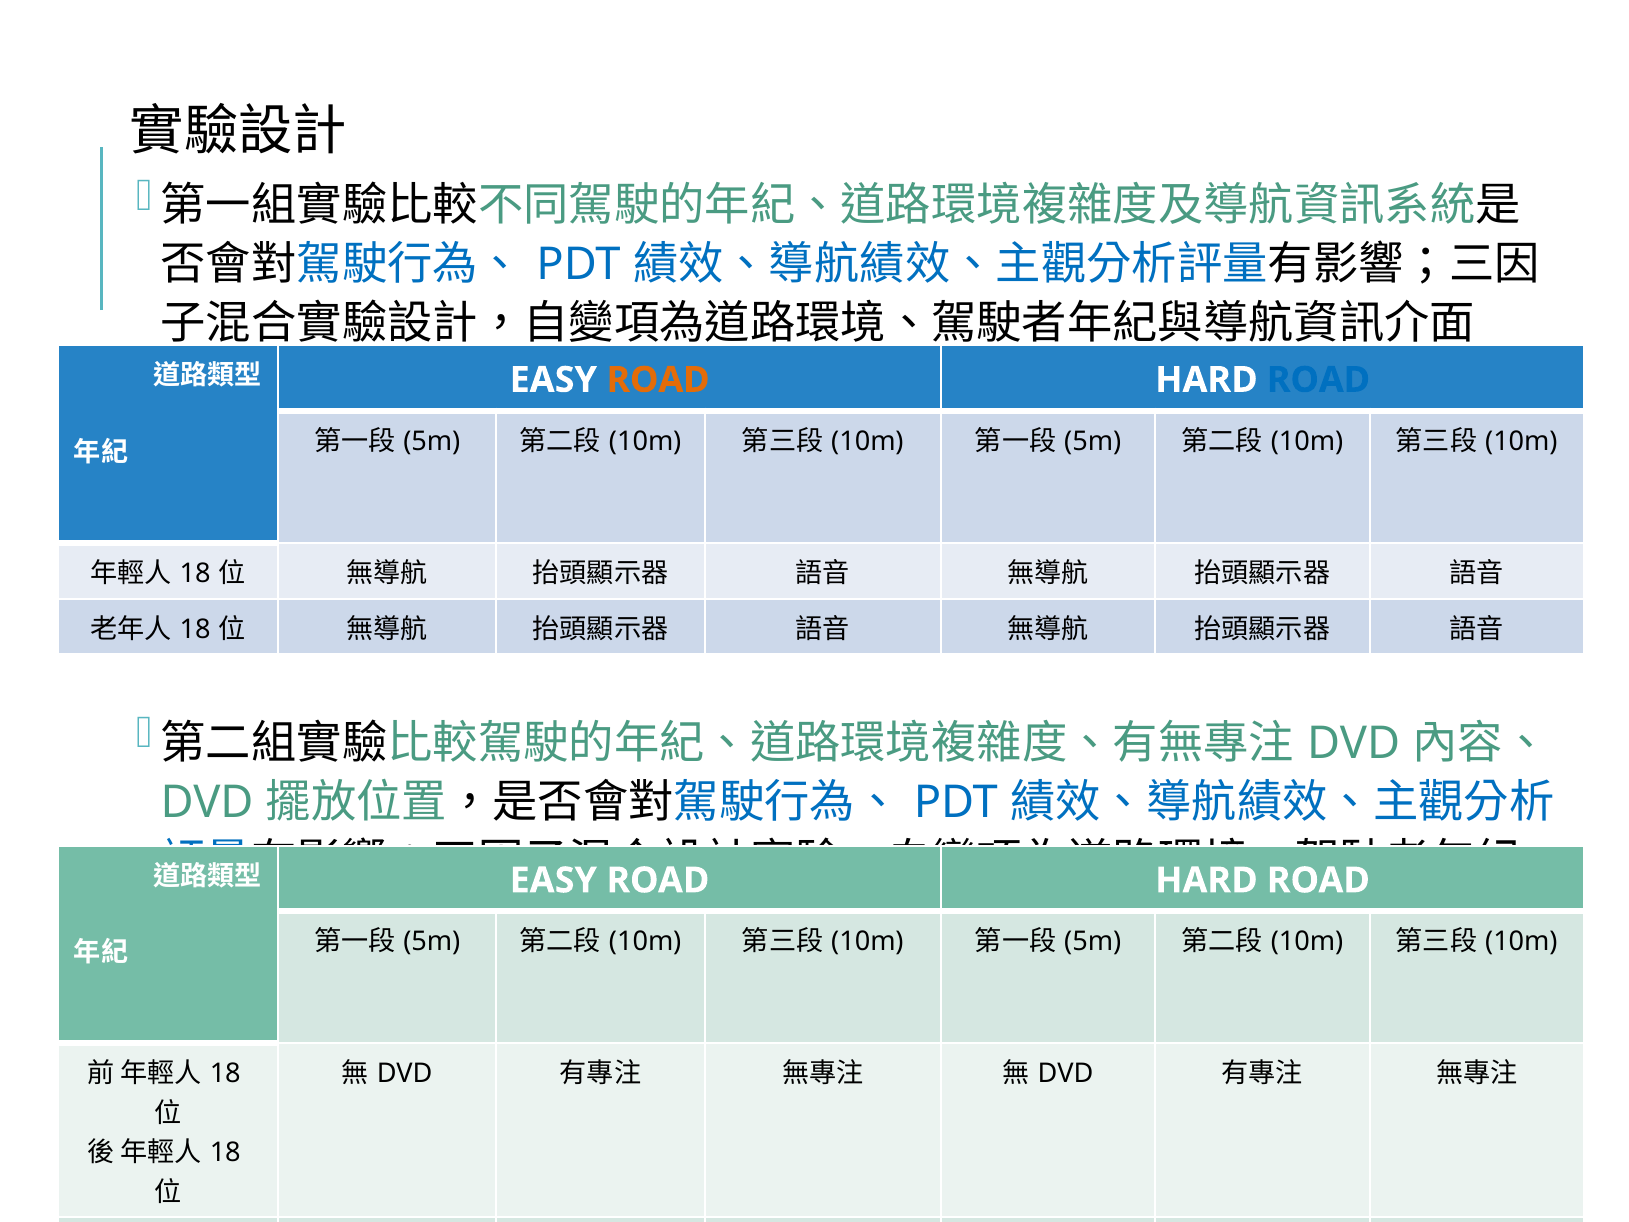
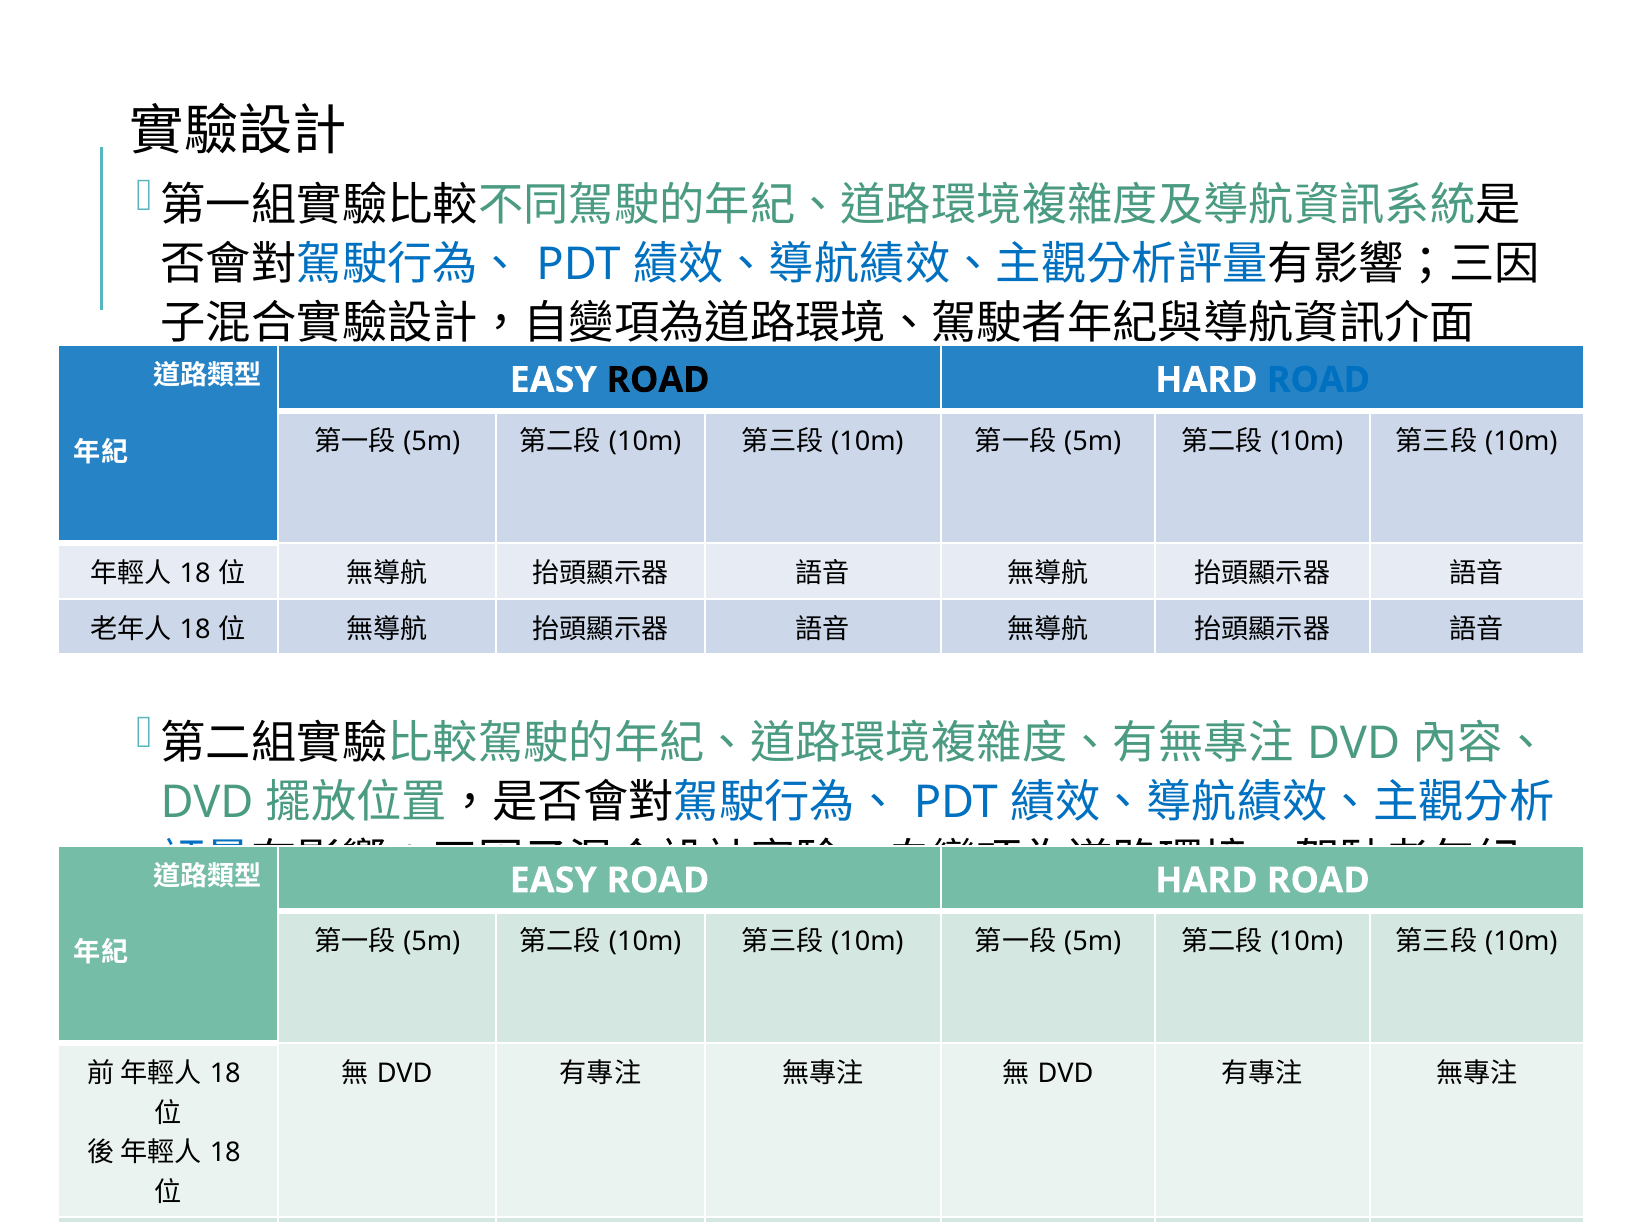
ROAD colour: orange -> black (658, 380)
